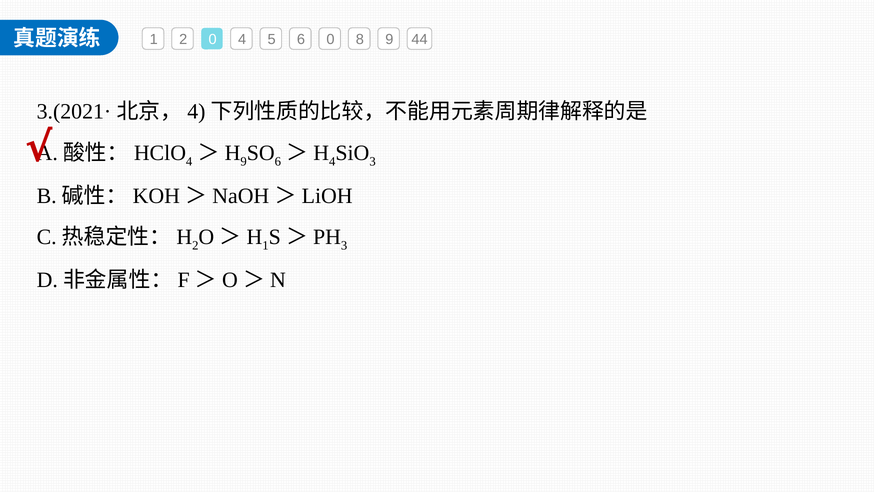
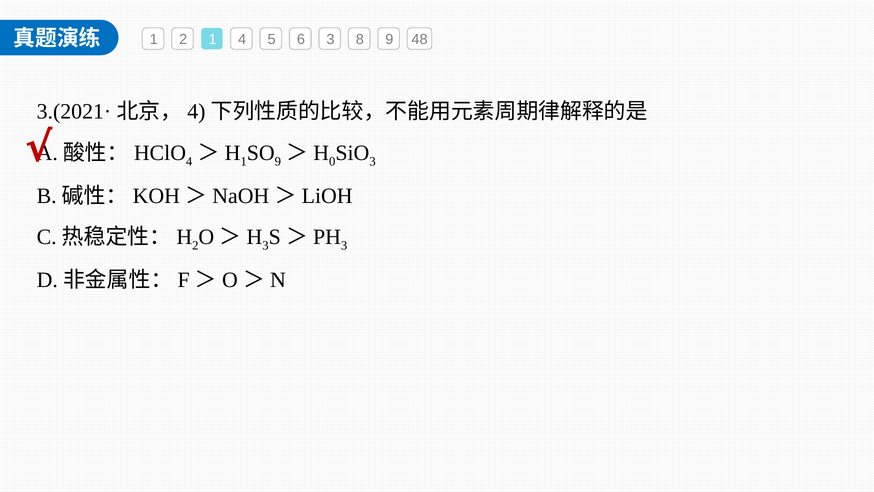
2 0: 0 -> 1 (213, 40)
6 0: 0 -> 3 (330, 40)
44: 44 -> 48 (420, 40)
9: 9 -> 1 (244, 161)
6: 6 -> 9 (278, 161)
4: 4 -> 0 (332, 161)
1: 1 -> 3 (265, 245)
